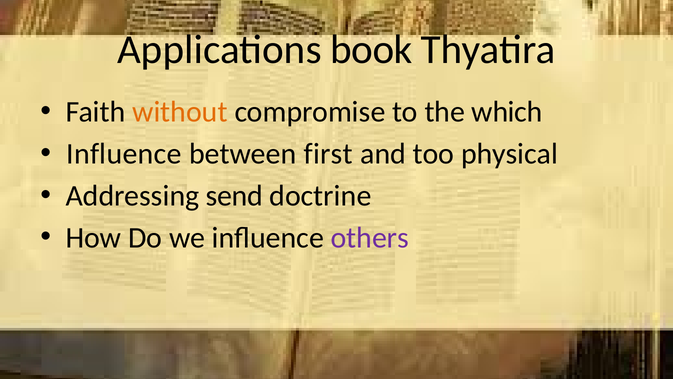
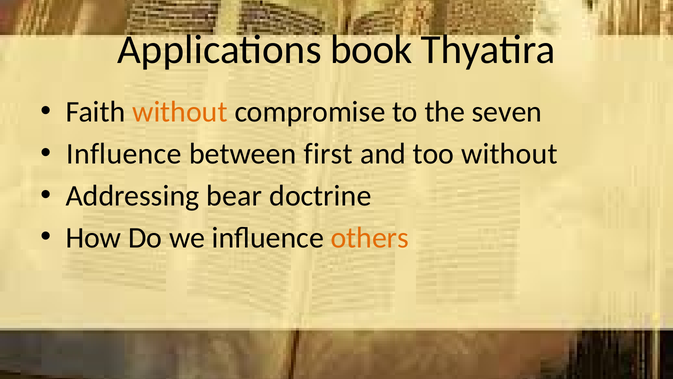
which: which -> seven (507, 112)
too physical: physical -> without (509, 154)
send: send -> bear (234, 196)
others colour: purple -> orange (370, 237)
